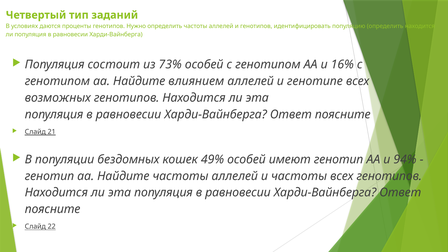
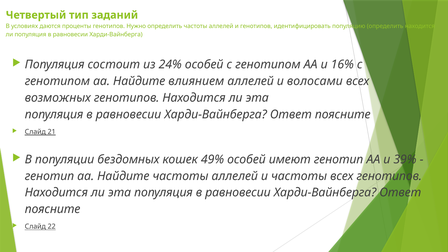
73%: 73% -> 24% (170, 65)
генотипе: генотипе -> волосами (315, 81)
94%: 94% -> 39% (405, 159)
